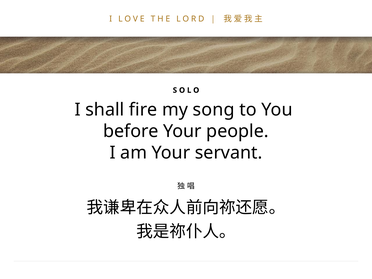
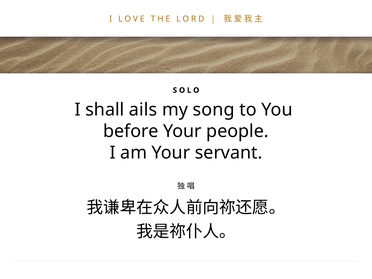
fire: fire -> ails (143, 110)
